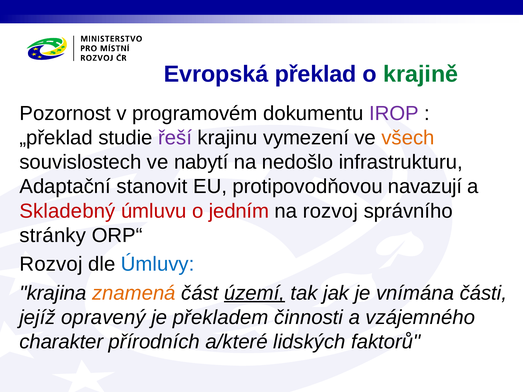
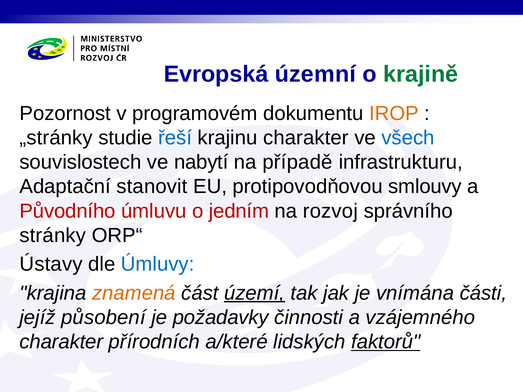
překlad: překlad -> územní (315, 74)
IROP colour: purple -> orange (394, 113)
„překlad: „překlad -> „stránky (56, 138)
řeší colour: purple -> blue (175, 138)
krajinu vymezení: vymezení -> charakter (306, 138)
všech colour: orange -> blue (408, 138)
nedošlo: nedošlo -> případě (297, 162)
navazují: navazují -> smlouvy (425, 187)
Skladebný: Skladebný -> Původního (68, 211)
Rozvoj: Rozvoj -> Ústavy (51, 264)
opravený: opravený -> působení (103, 318)
překladem: překladem -> požadavky (221, 318)
faktorů underline: none -> present (386, 342)
